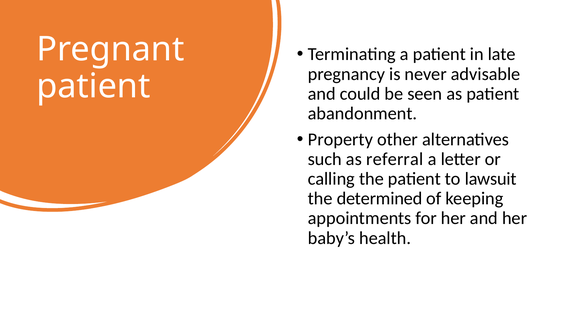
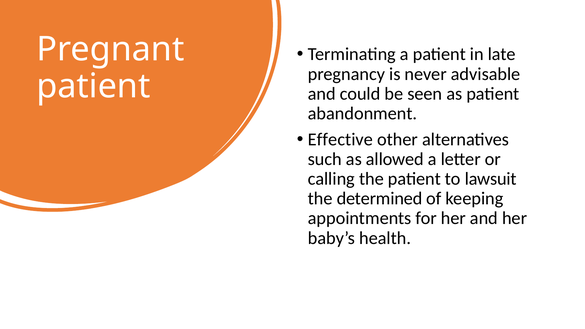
Property: Property -> Effective (340, 139)
referral: referral -> allowed (395, 159)
